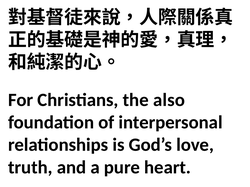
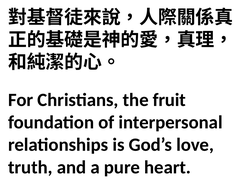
also: also -> fruit (169, 100)
